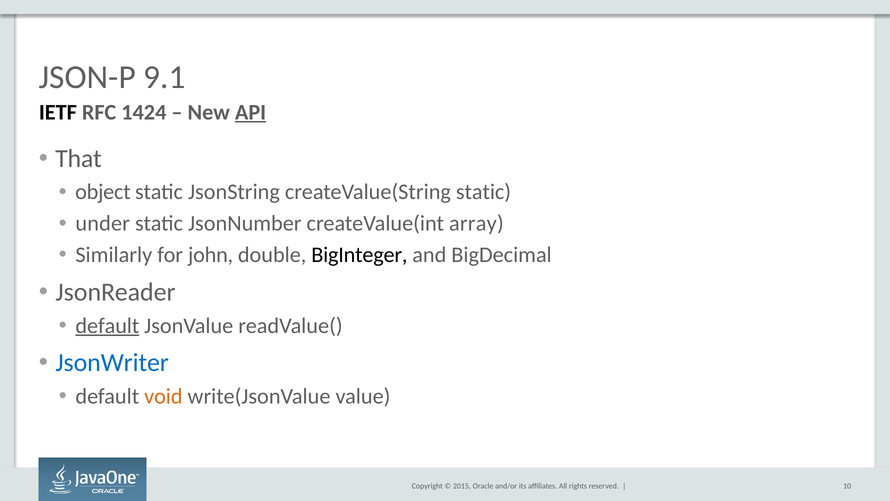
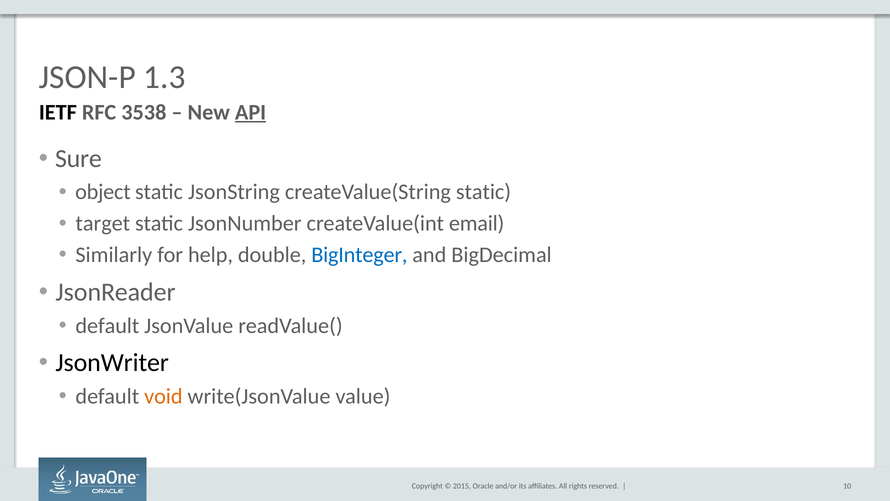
9.1: 9.1 -> 1.3 (164, 77)
1424: 1424 -> 3538 (144, 112)
That: That -> Sure (78, 159)
under: under -> target (103, 223)
array: array -> email (477, 223)
john: john -> help (211, 255)
BigInteger colour: black -> blue (359, 255)
default underline: present -> none (107, 325)
JsonWriter colour: blue -> black (112, 363)
